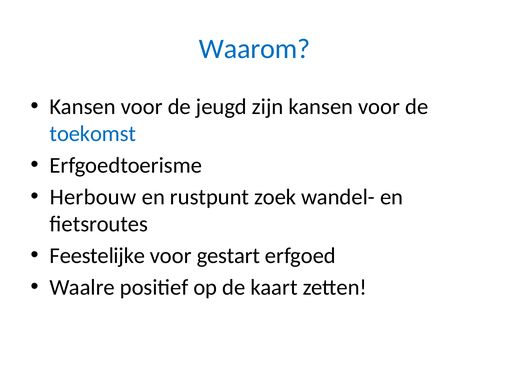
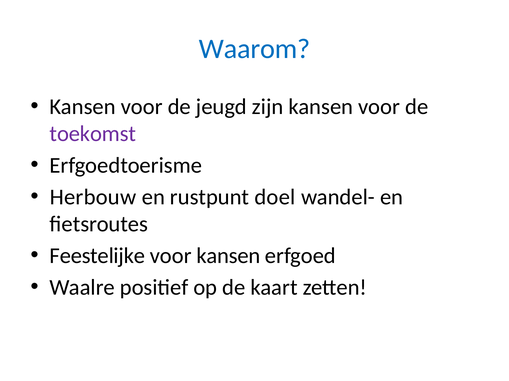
toekomst colour: blue -> purple (93, 134)
zoek: zoek -> doel (275, 197)
voor gestart: gestart -> kansen (228, 256)
